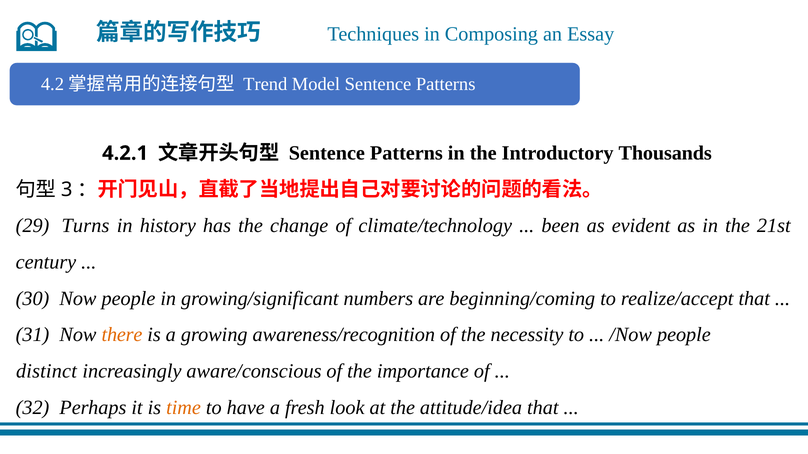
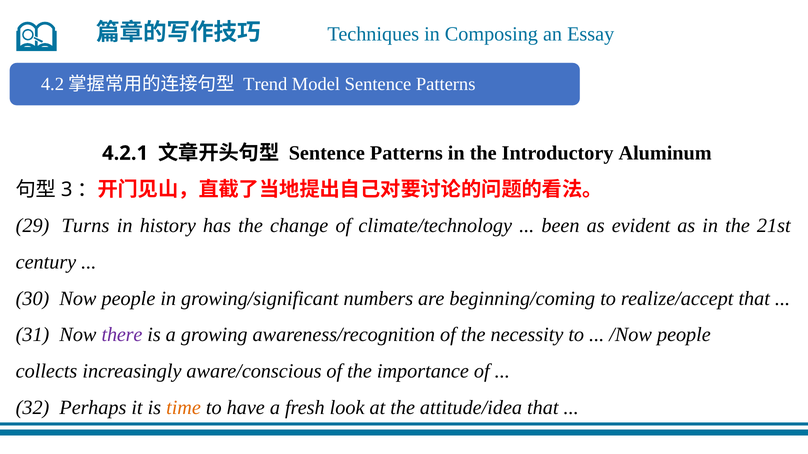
Thousands: Thousands -> Aluminum (665, 153)
there colour: orange -> purple (122, 335)
distinct: distinct -> collects (47, 371)
